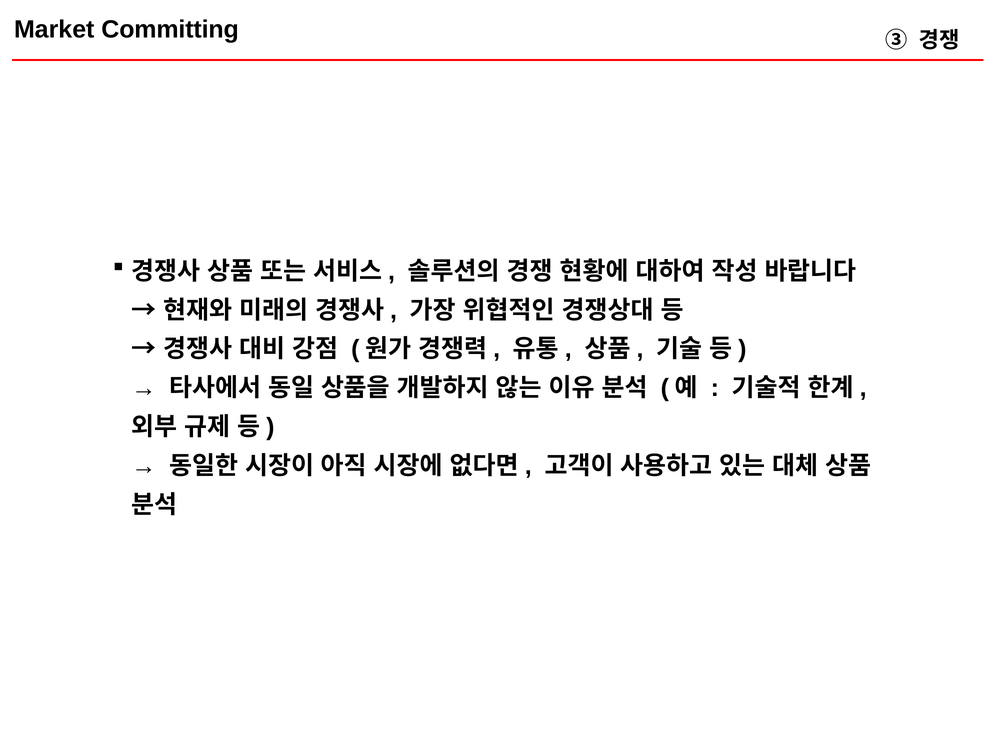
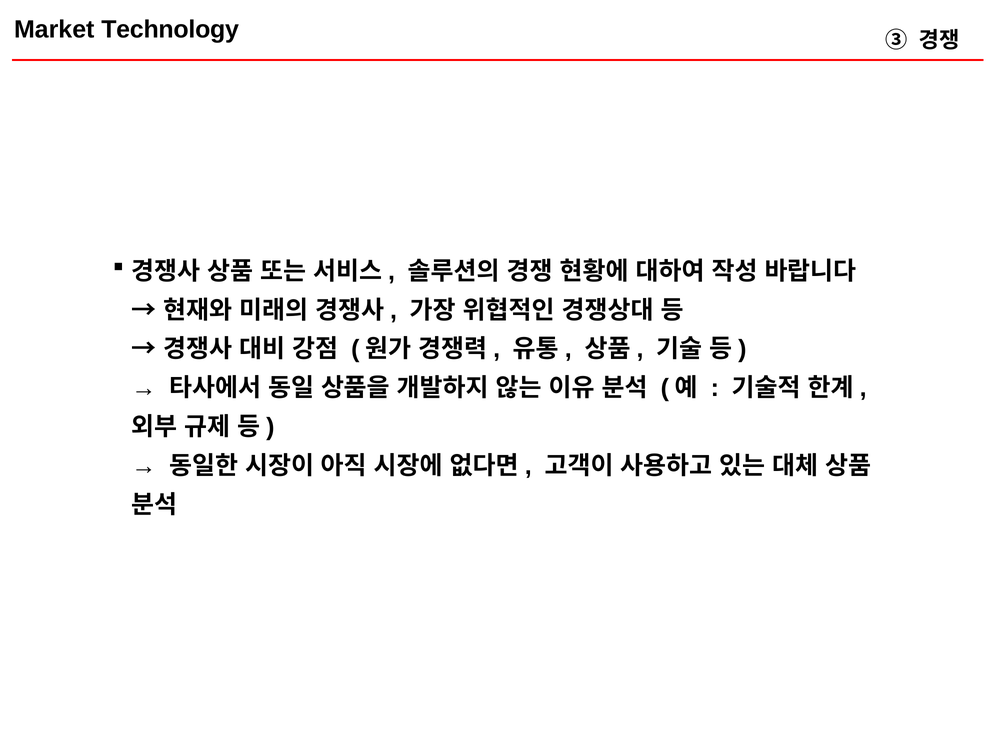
Committing: Committing -> Technology (170, 29)
